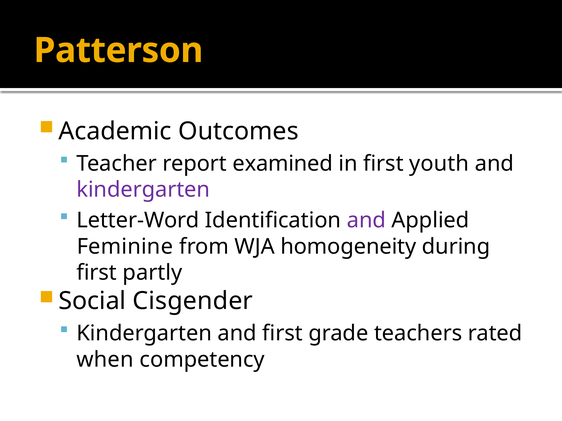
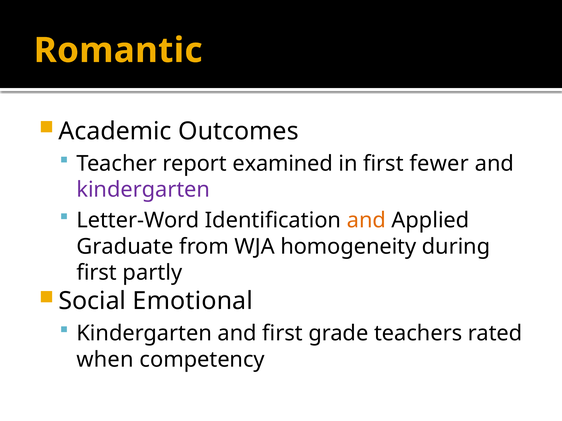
Patterson: Patterson -> Romantic (118, 50)
youth: youth -> fewer (439, 164)
and colour: purple -> orange (366, 221)
Feminine: Feminine -> Graduate (125, 247)
Cisgender: Cisgender -> Emotional (193, 301)
